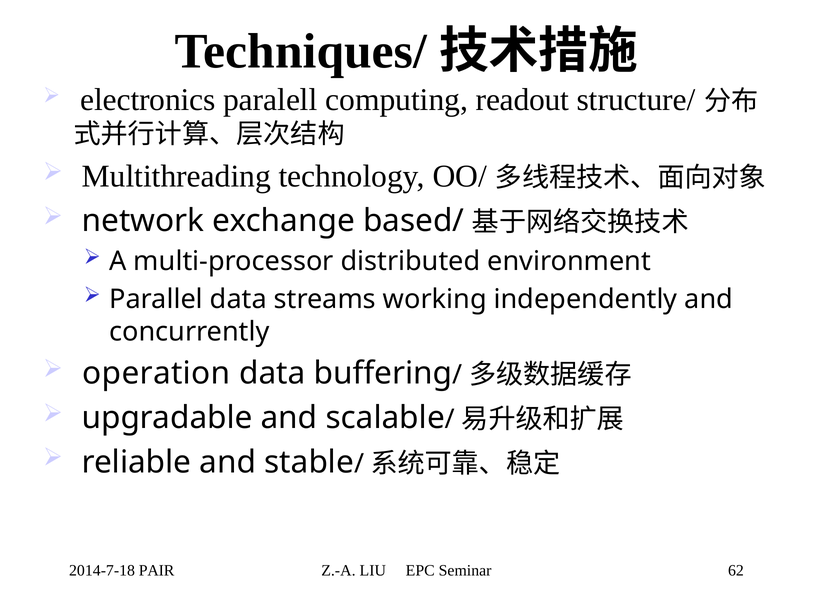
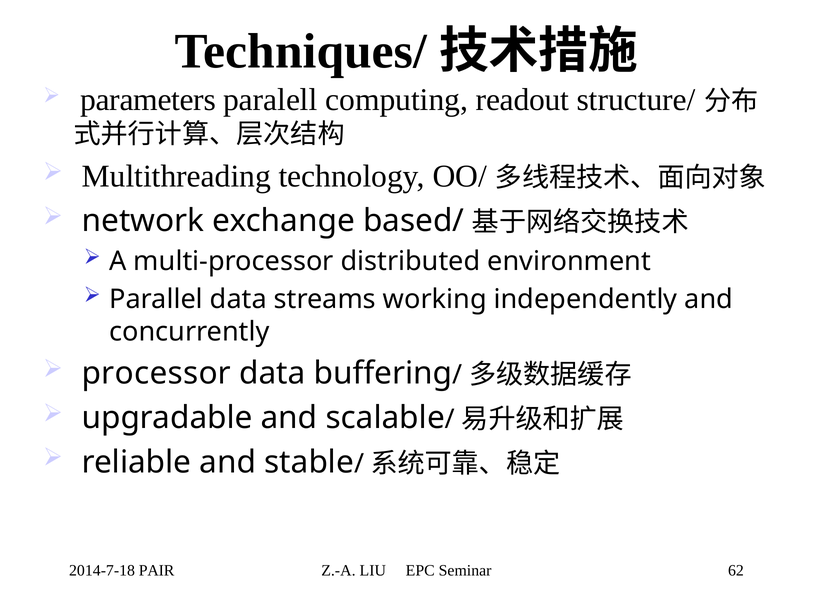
electronics: electronics -> parameters (148, 100)
operation: operation -> processor (156, 373)
